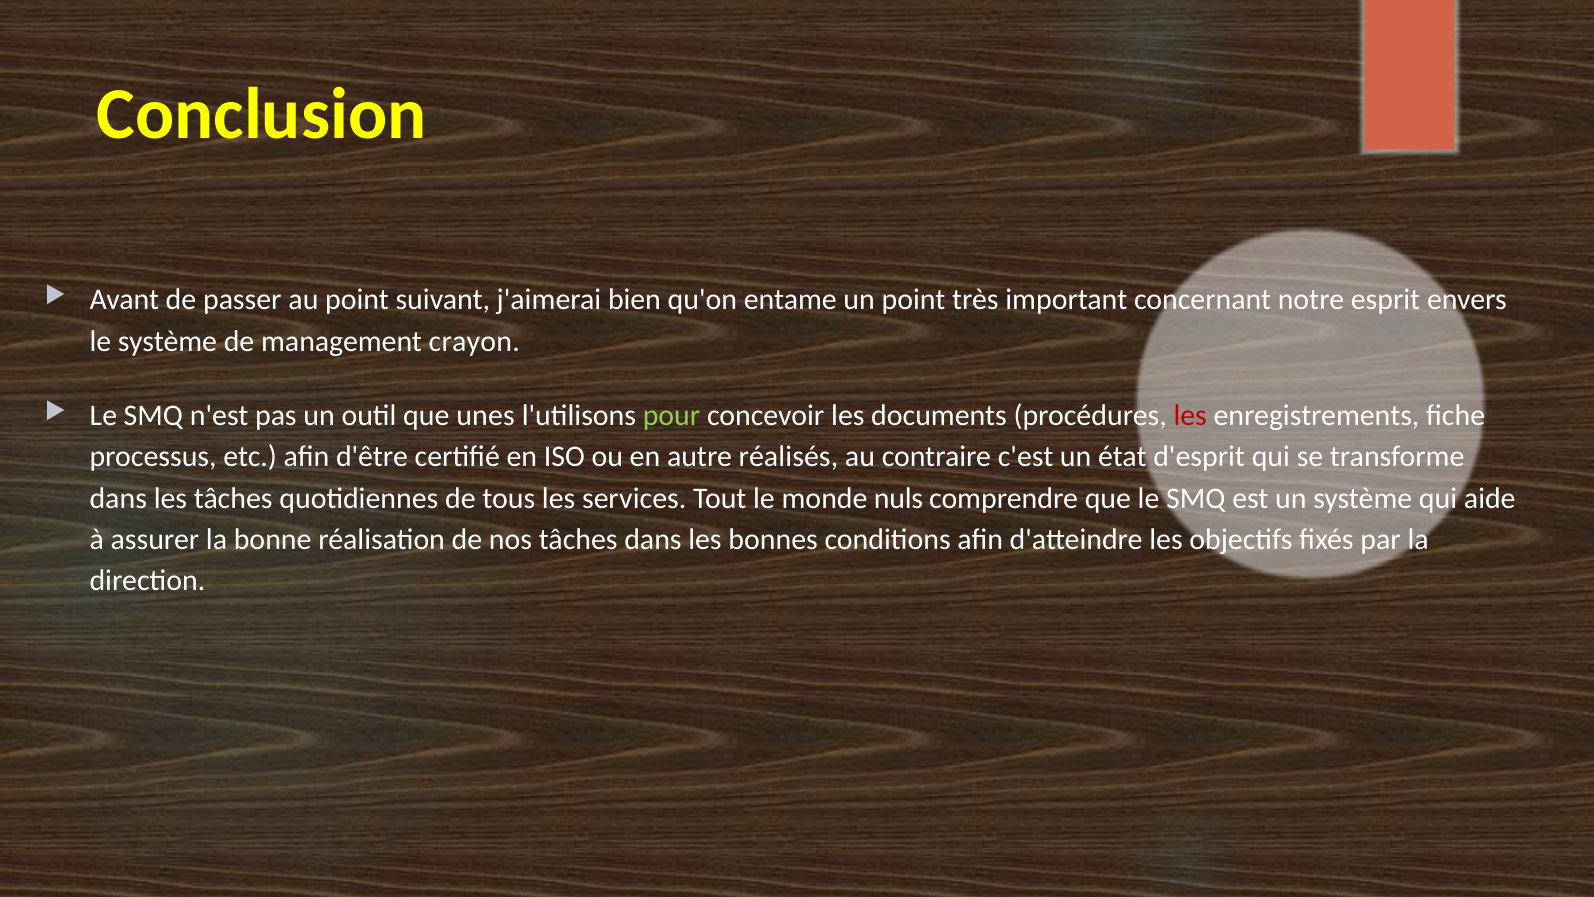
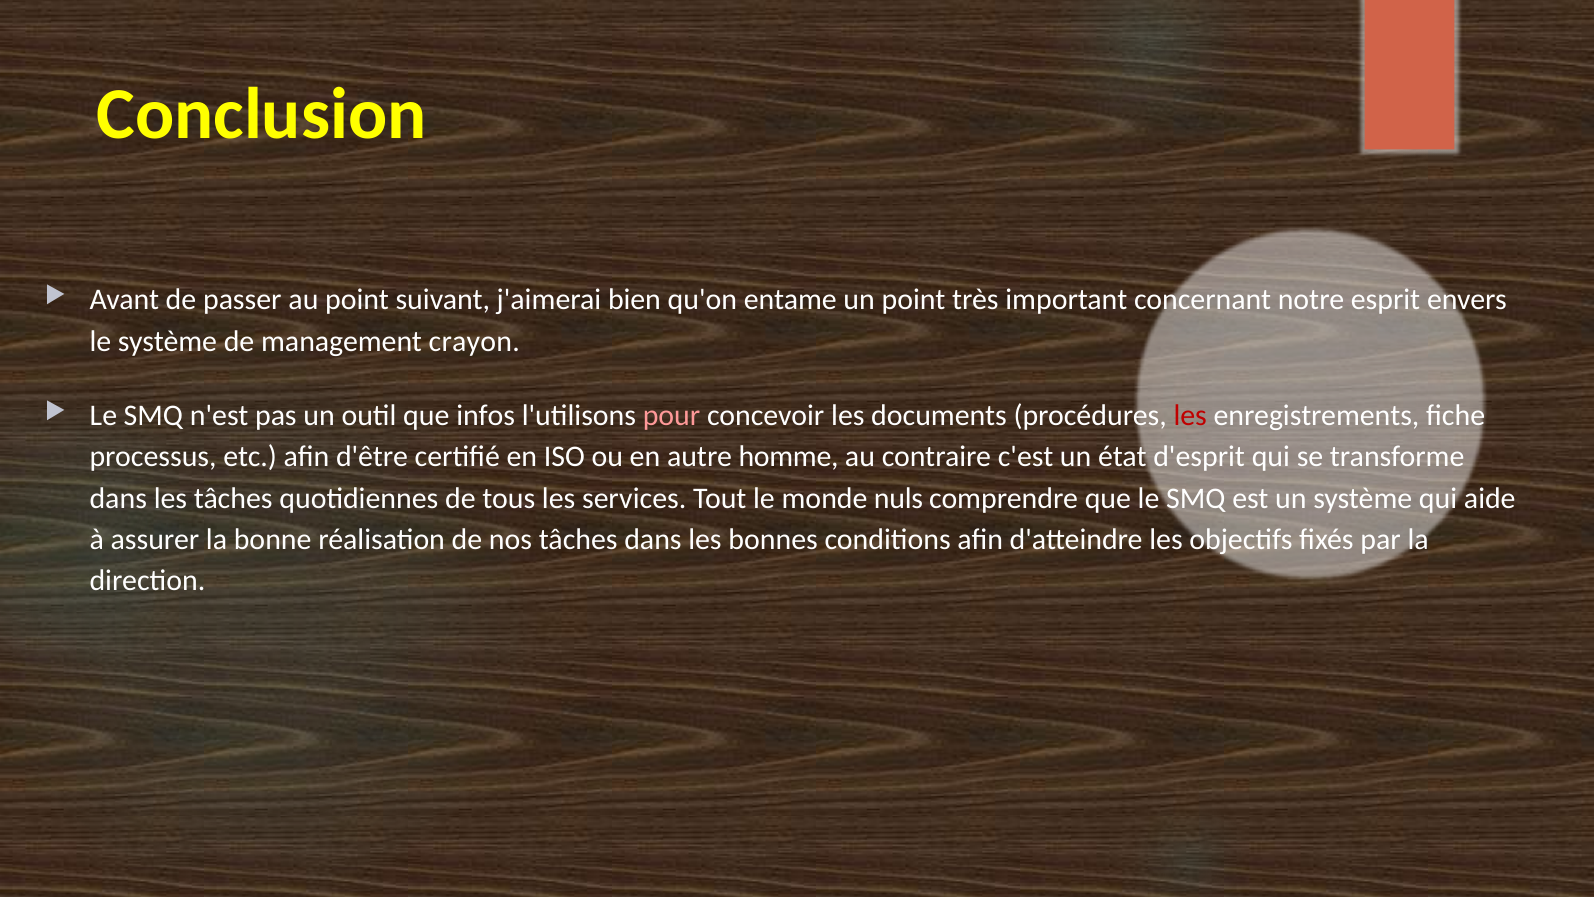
unes: unes -> infos (486, 415)
pour colour: light green -> pink (672, 415)
réalisés: réalisés -> homme (789, 457)
